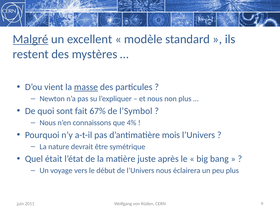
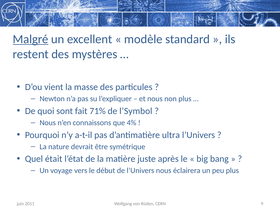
masse underline: present -> none (86, 87)
67%: 67% -> 71% (98, 111)
mois: mois -> ultra (171, 135)
